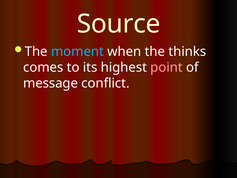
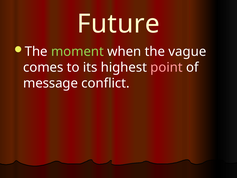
Source: Source -> Future (118, 24)
moment colour: light blue -> light green (77, 51)
thinks: thinks -> vague (187, 51)
